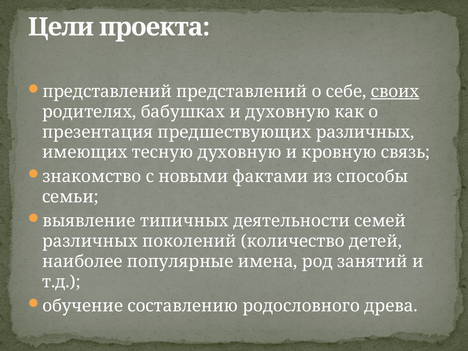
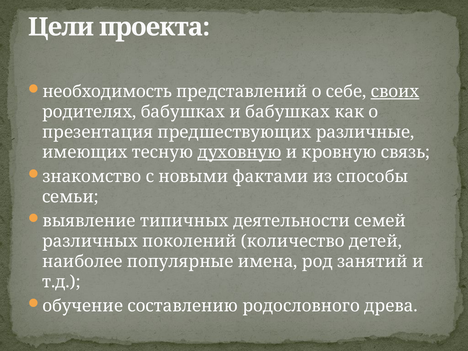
представлений: представлений -> необходимость (107, 92)
и духовную: духовную -> бабушках (288, 112)
предшествующих различных: различных -> различные (365, 132)
духовную underline: none -> present (240, 152)
